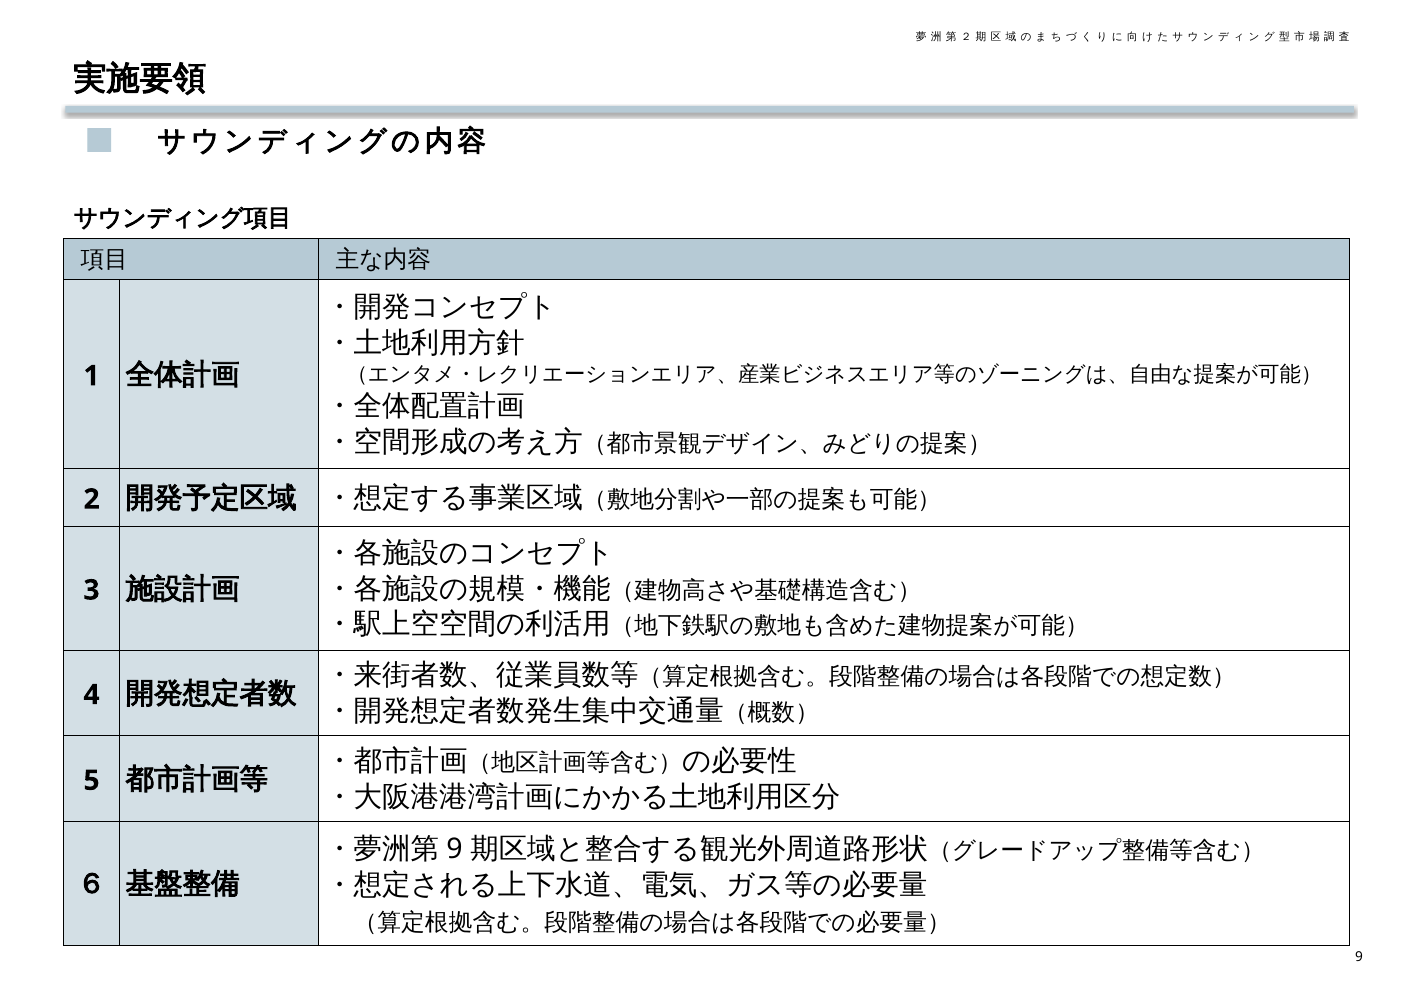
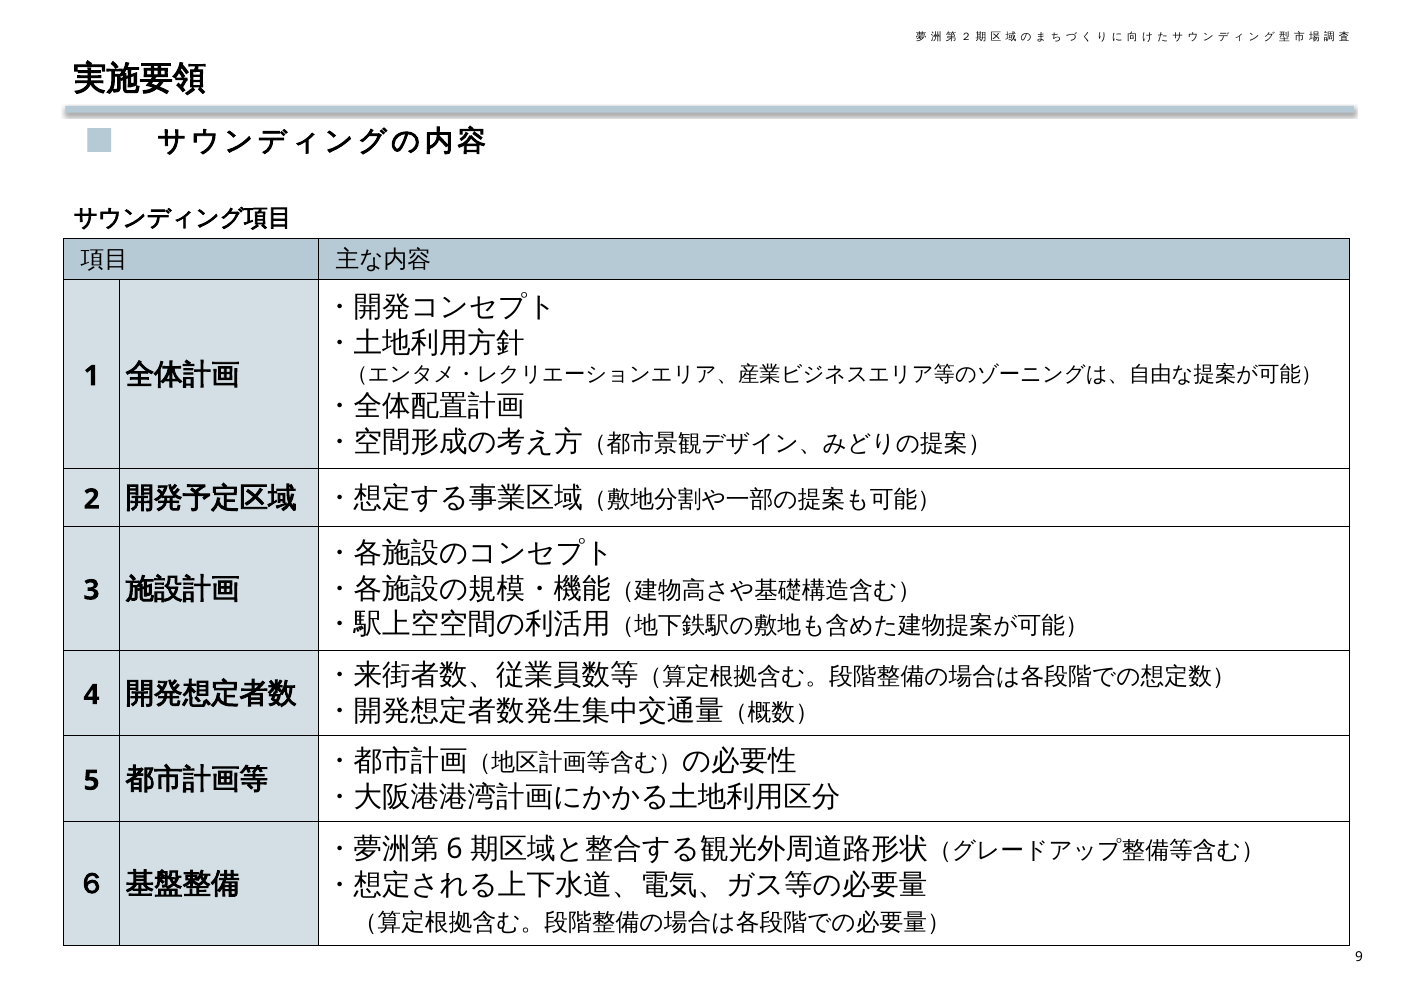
9: 9 -> 6 (454, 849)
